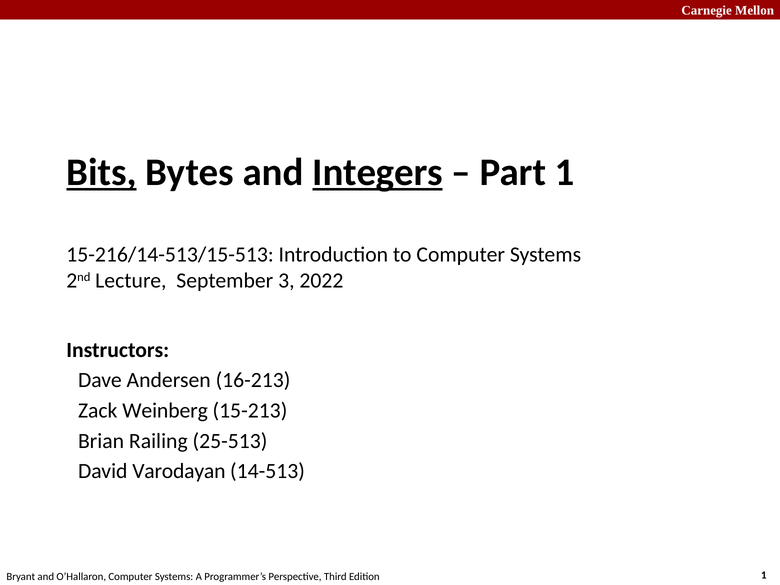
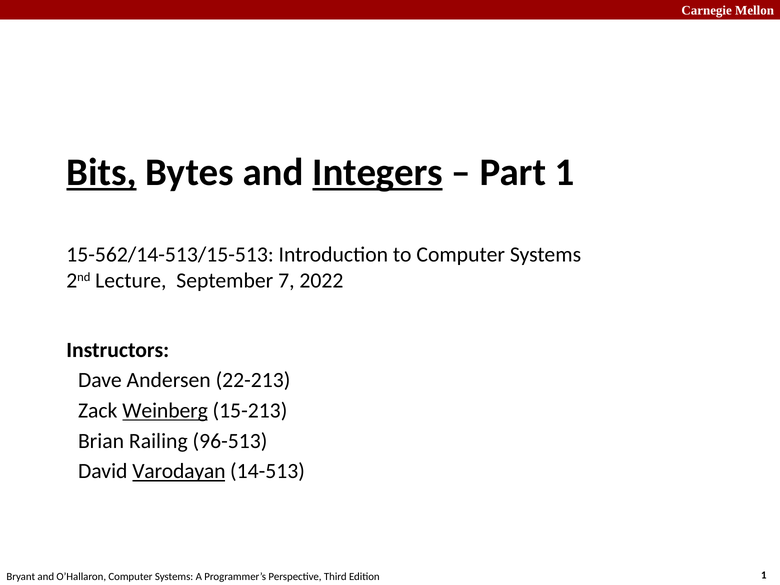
15-216/14-513/15-513: 15-216/14-513/15-513 -> 15-562/14-513/15-513 (170, 254)
3: 3 -> 7 (286, 280)
16-213: 16-213 -> 22-213 (253, 380)
Weinberg underline: none -> present (165, 411)
25-513: 25-513 -> 96-513 (230, 441)
Varodayan underline: none -> present (179, 471)
